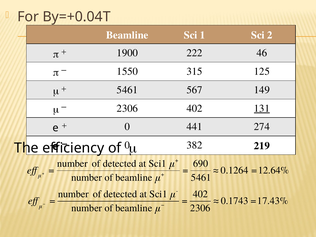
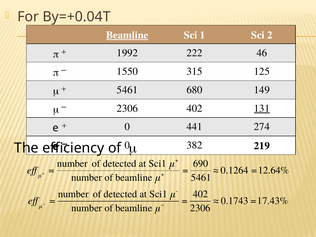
Beamline underline: none -> present (127, 35)
1900: 1900 -> 1992 (127, 53)
567: 567 -> 680 (195, 90)
